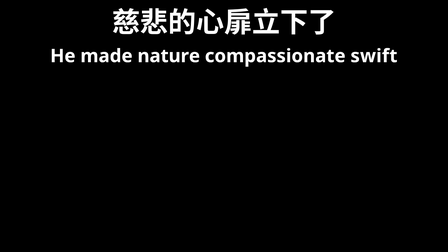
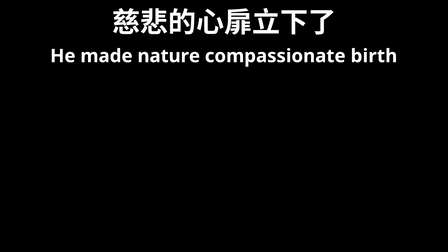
swift: swift -> birth (374, 56)
